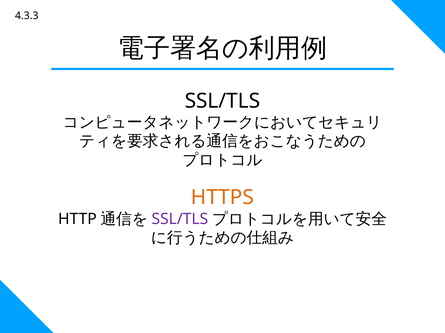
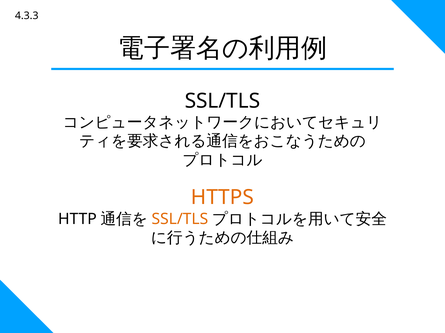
SSL/TLS colour: purple -> orange (180, 219)
